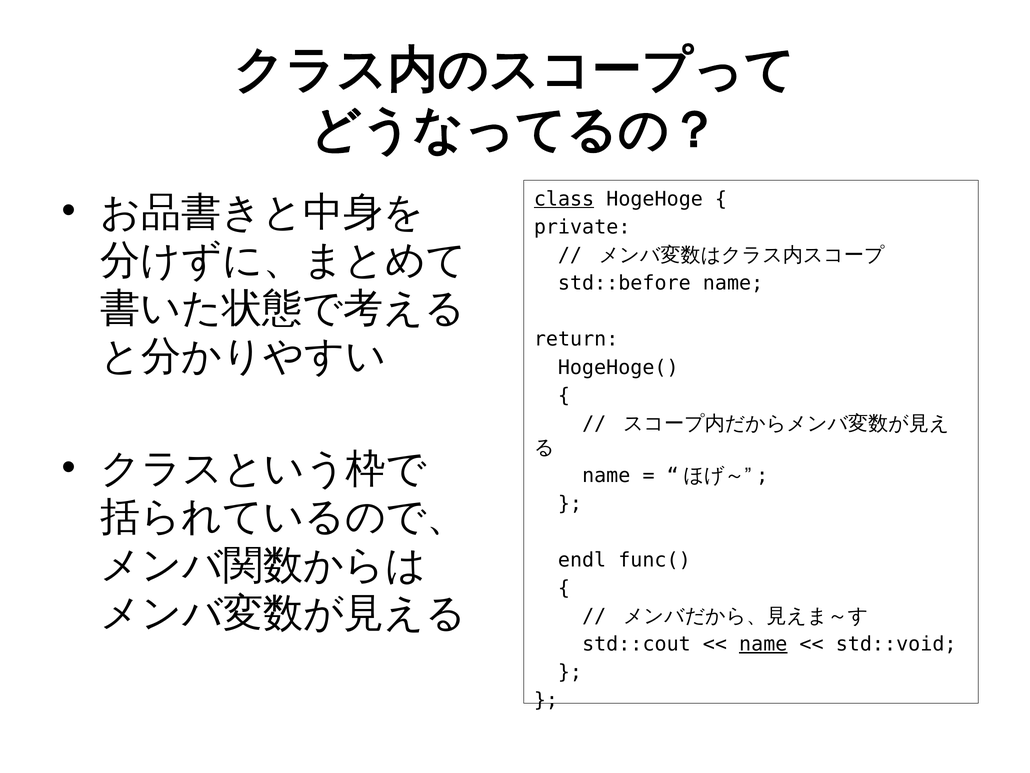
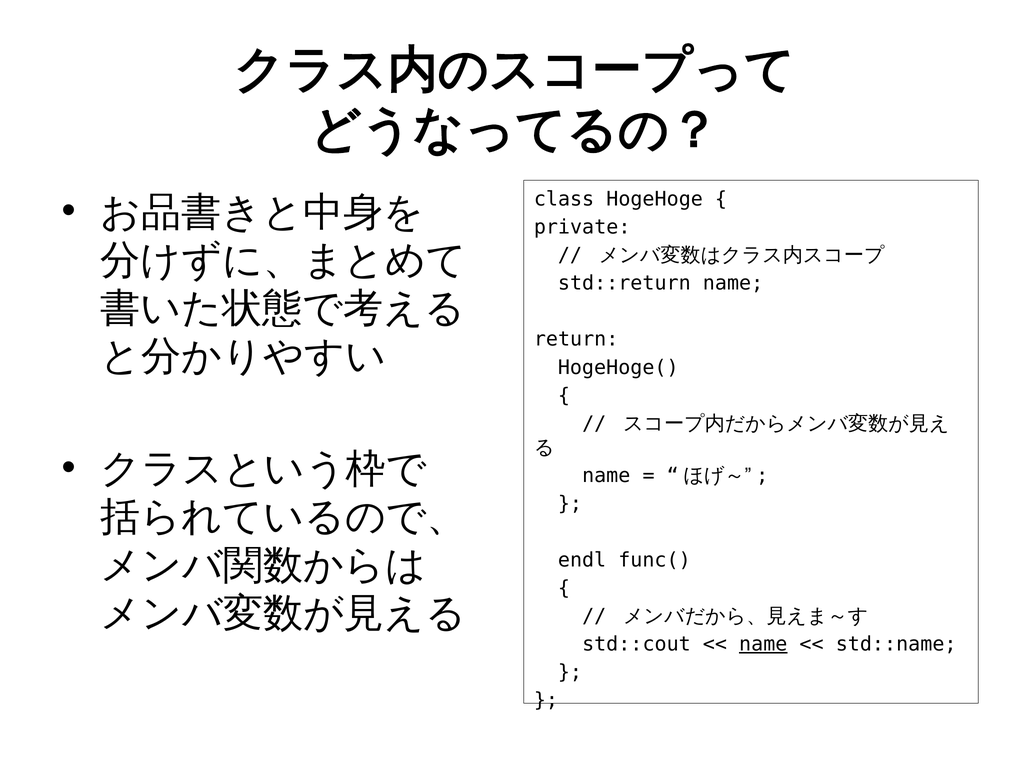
class underline: present -> none (564, 199)
std::before: std::before -> std::return (624, 283)
std::void: std::void -> std::name (896, 644)
